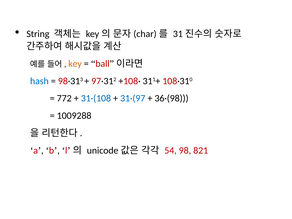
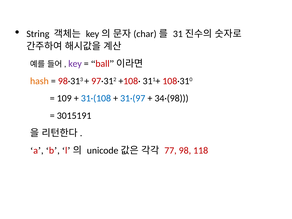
key colour: orange -> purple (75, 64)
hash colour: blue -> orange (39, 81)
772: 772 -> 109 (64, 98)
36·(98: 36·(98 -> 34·(98 (172, 98)
1009288: 1009288 -> 3015191 (74, 116)
54: 54 -> 77 (170, 150)
821: 821 -> 118 (201, 150)
